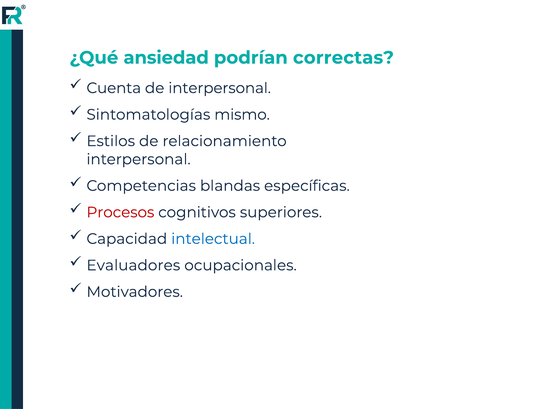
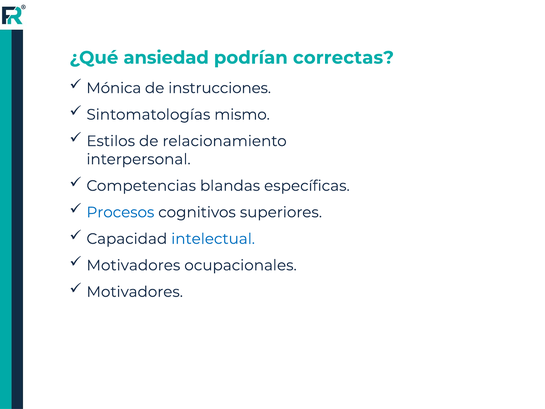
Cuenta: Cuenta -> Mónica (114, 88)
de interpersonal: interpersonal -> instrucciones (220, 88)
Procesos colour: red -> blue (120, 212)
Evaluadores: Evaluadores -> Motivadores (133, 265)
